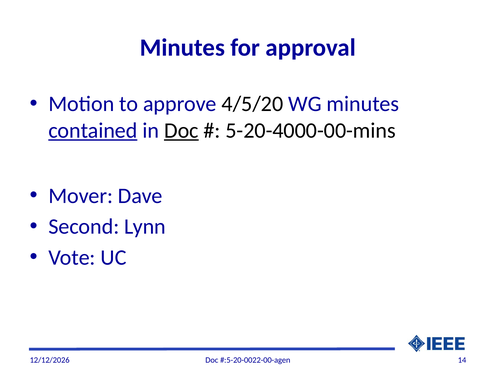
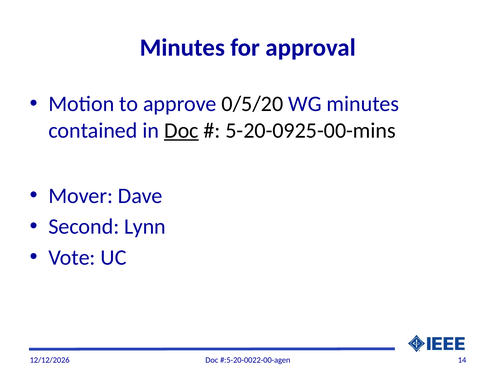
4/5/20: 4/5/20 -> 0/5/20 (252, 104)
contained underline: present -> none (93, 131)
5-20-4000-00-mins: 5-20-4000-00-mins -> 5-20-0925-00-mins (311, 131)
